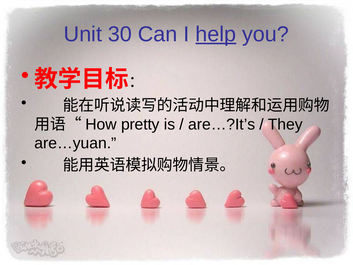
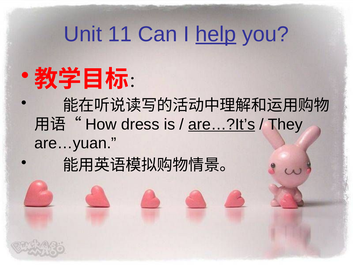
30: 30 -> 11 (120, 34)
pretty: pretty -> dress (140, 124)
are…?It’s underline: none -> present (222, 124)
